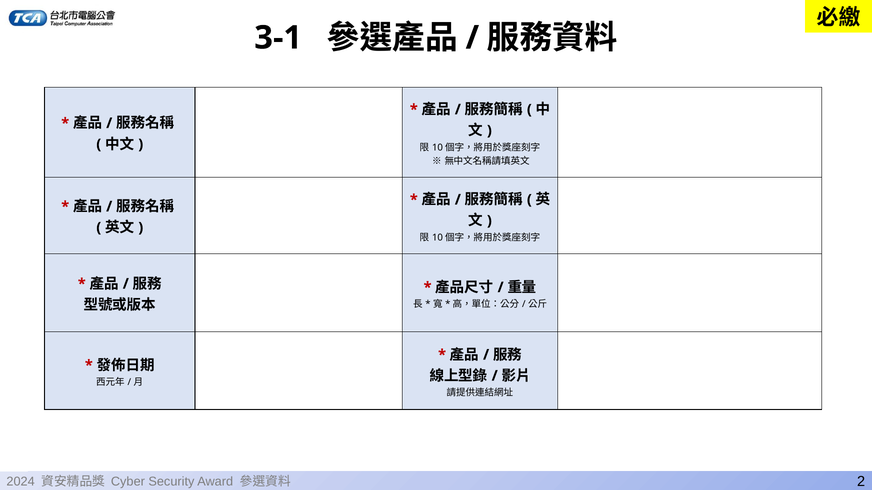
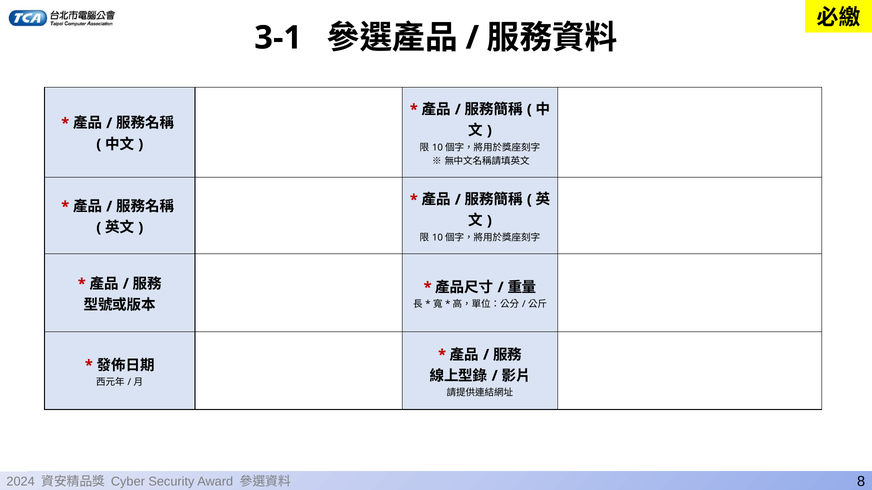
2: 2 -> 8 (861, 482)
